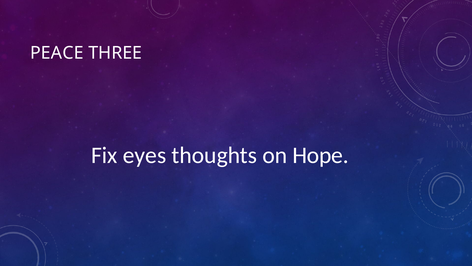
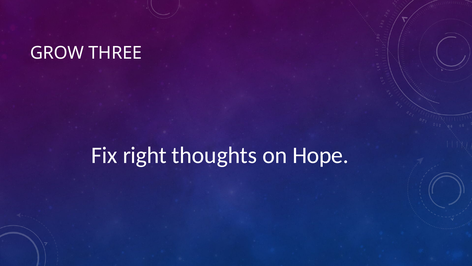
PEACE: PEACE -> GROW (57, 53)
eyes: eyes -> right (145, 155)
